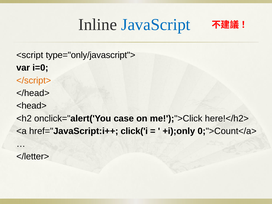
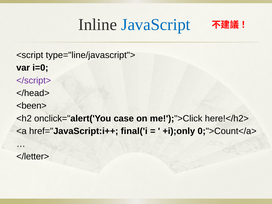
type="only/javascript">: type="only/javascript"> -> type="line/javascript"> (91, 55)
</script> colour: orange -> purple (34, 80)
<head>: <head> -> <been> (31, 106)
click('i: click('i -> final('i (134, 131)
